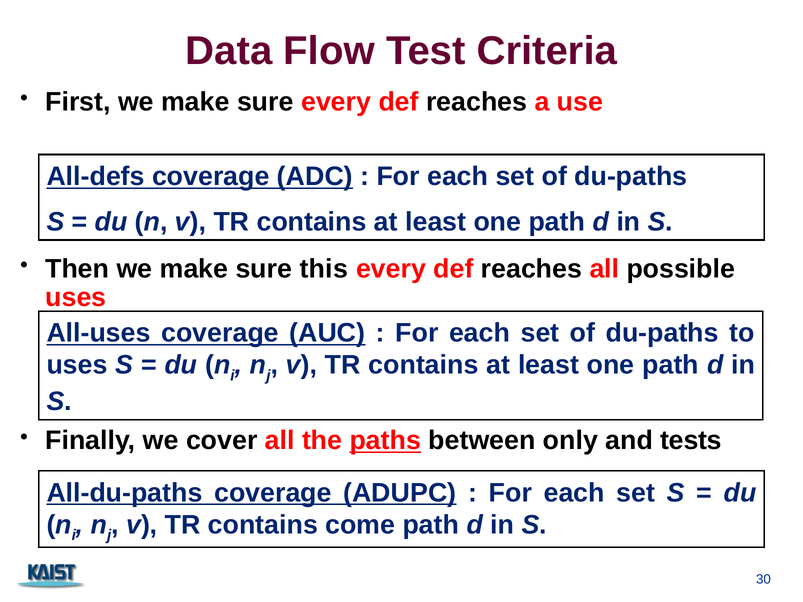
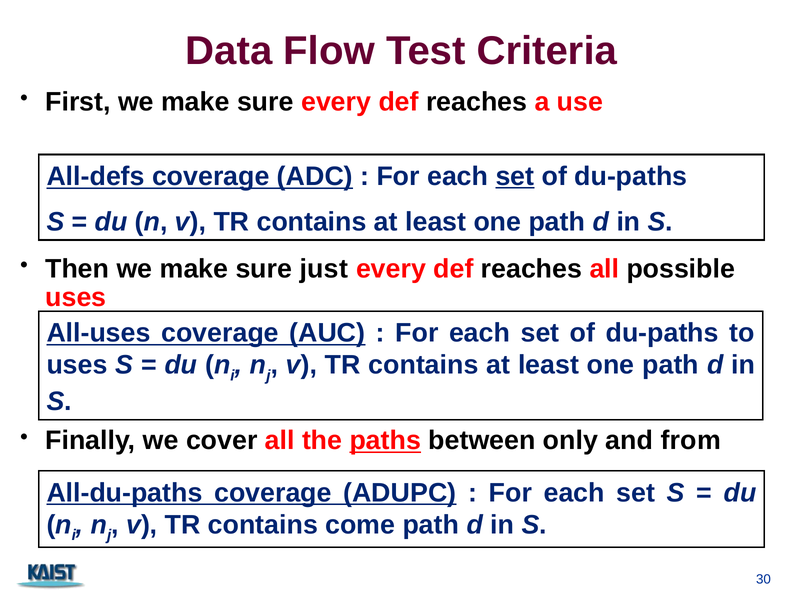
set underline: none -> present (515, 176)
this: this -> just (324, 269)
tests: tests -> from (691, 441)
